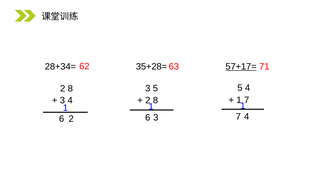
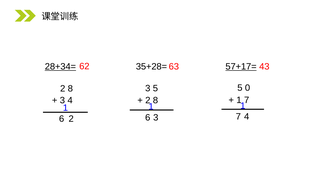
71: 71 -> 43 (264, 67)
28+34= underline: none -> present (60, 67)
5 4: 4 -> 0 (248, 88)
